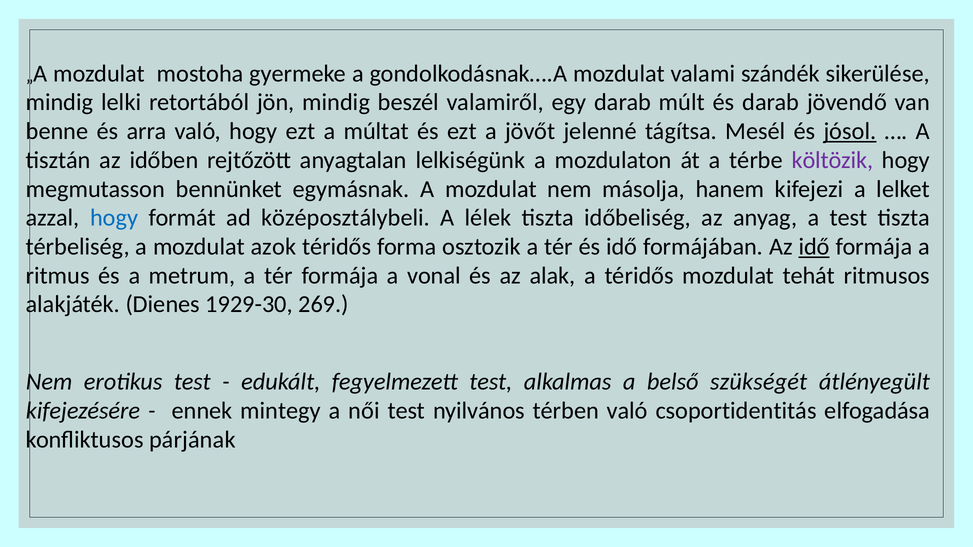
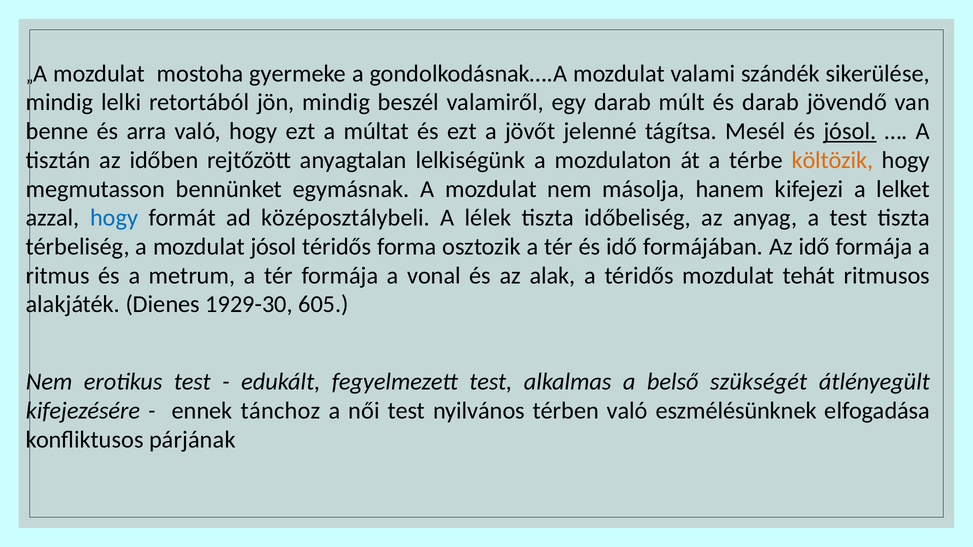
költözik colour: purple -> orange (832, 160)
mozdulat azok: azok -> jósol (274, 247)
idő underline: present -> none (814, 247)
269: 269 -> 605 (324, 305)
mintegy: mintegy -> tánchoz (280, 411)
csoportidentitás: csoportidentitás -> eszmélésünknek (736, 411)
